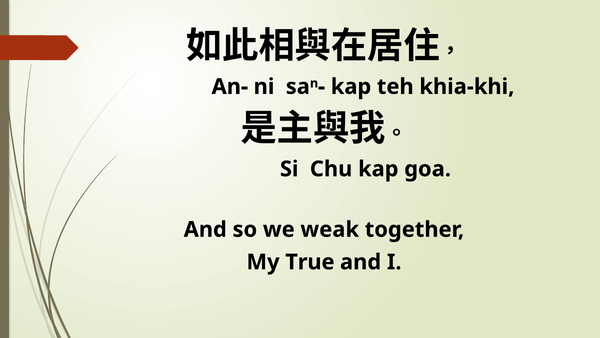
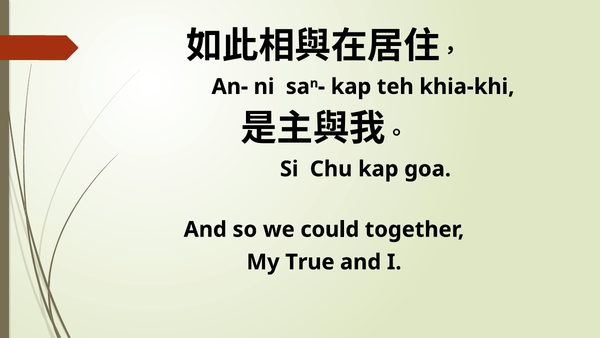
weak: weak -> could (330, 229)
